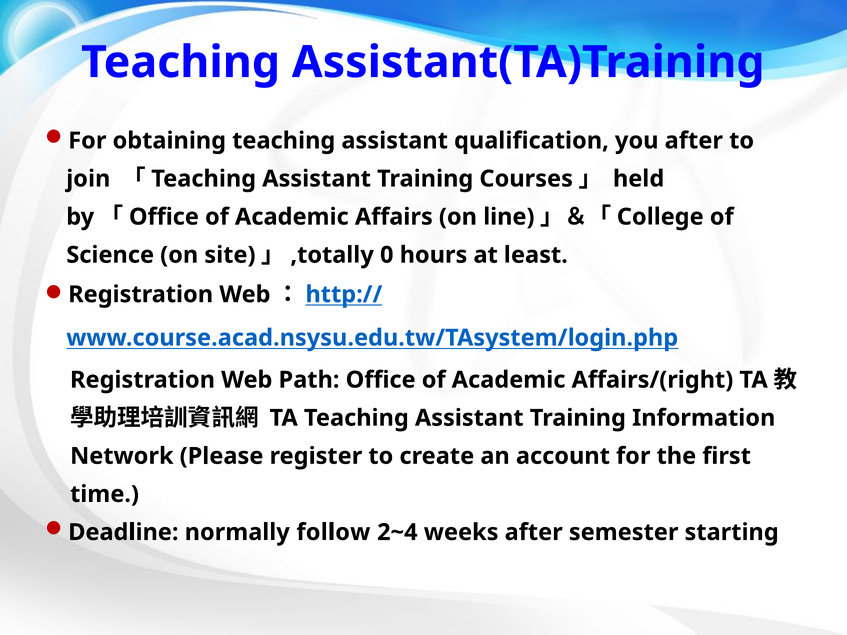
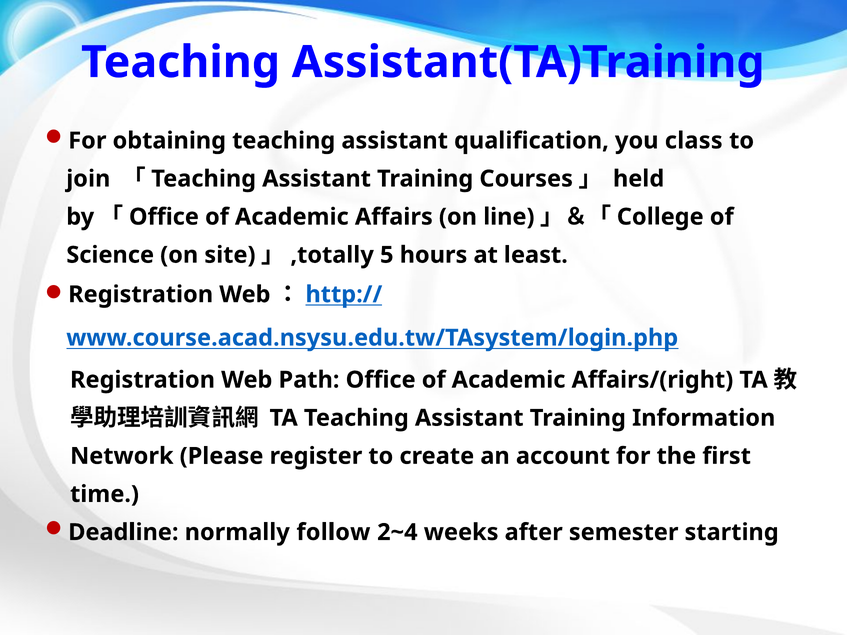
you after: after -> class (694, 141)
0: 0 -> 5 (387, 255)
